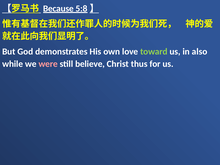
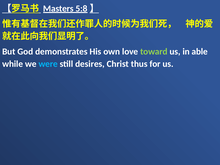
Because: Because -> Masters (58, 9)
also: also -> able (200, 52)
were colour: pink -> light blue (48, 64)
believe: believe -> desires (90, 64)
